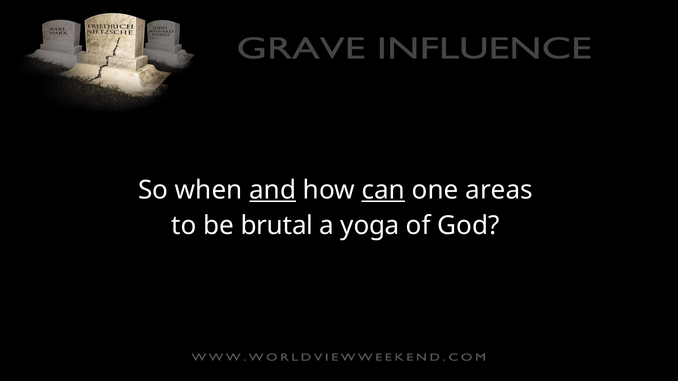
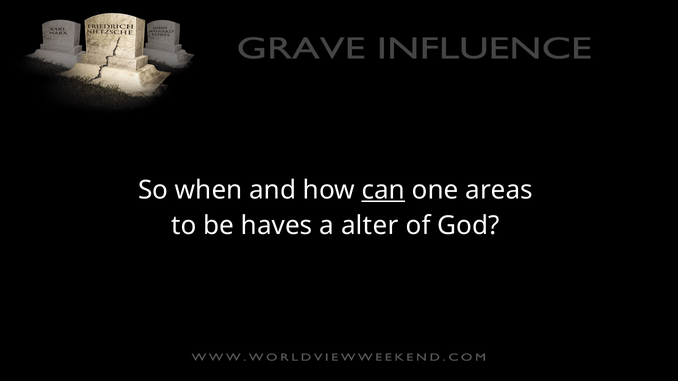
and underline: present -> none (273, 190)
brutal: brutal -> haves (277, 226)
yoga: yoga -> alter (370, 226)
